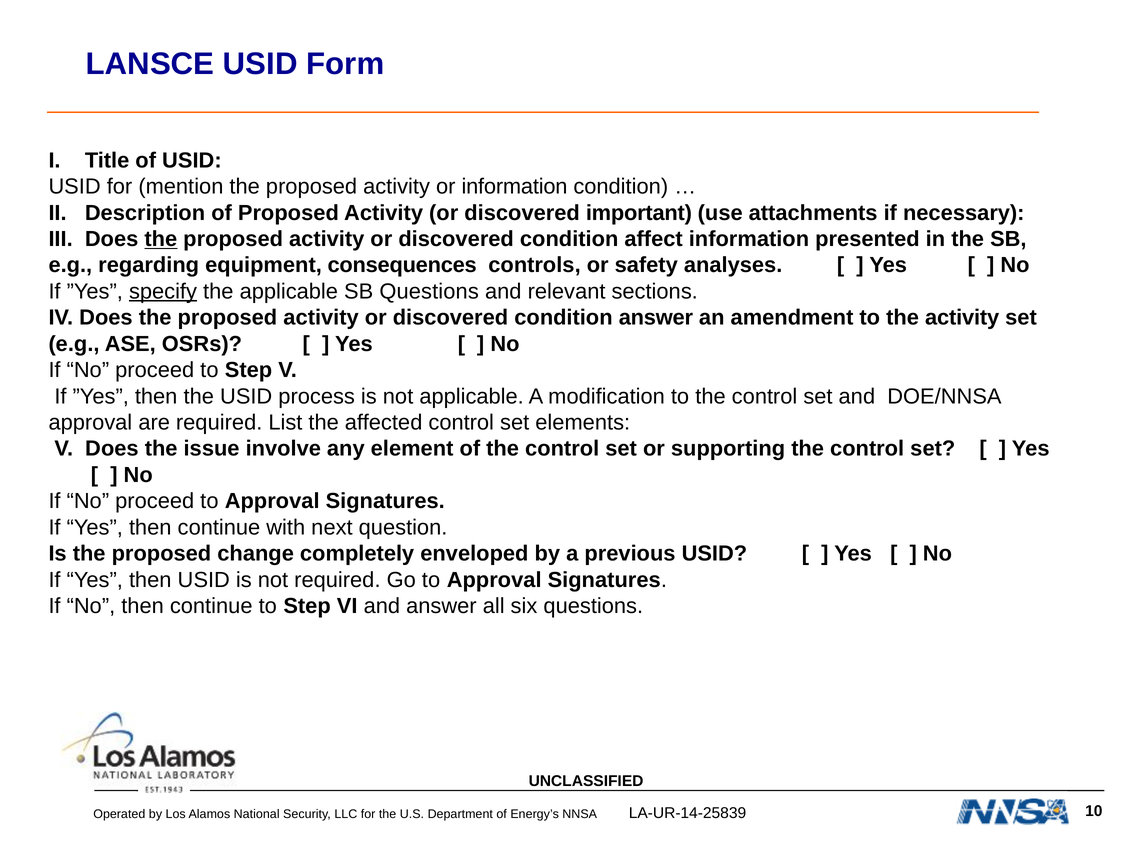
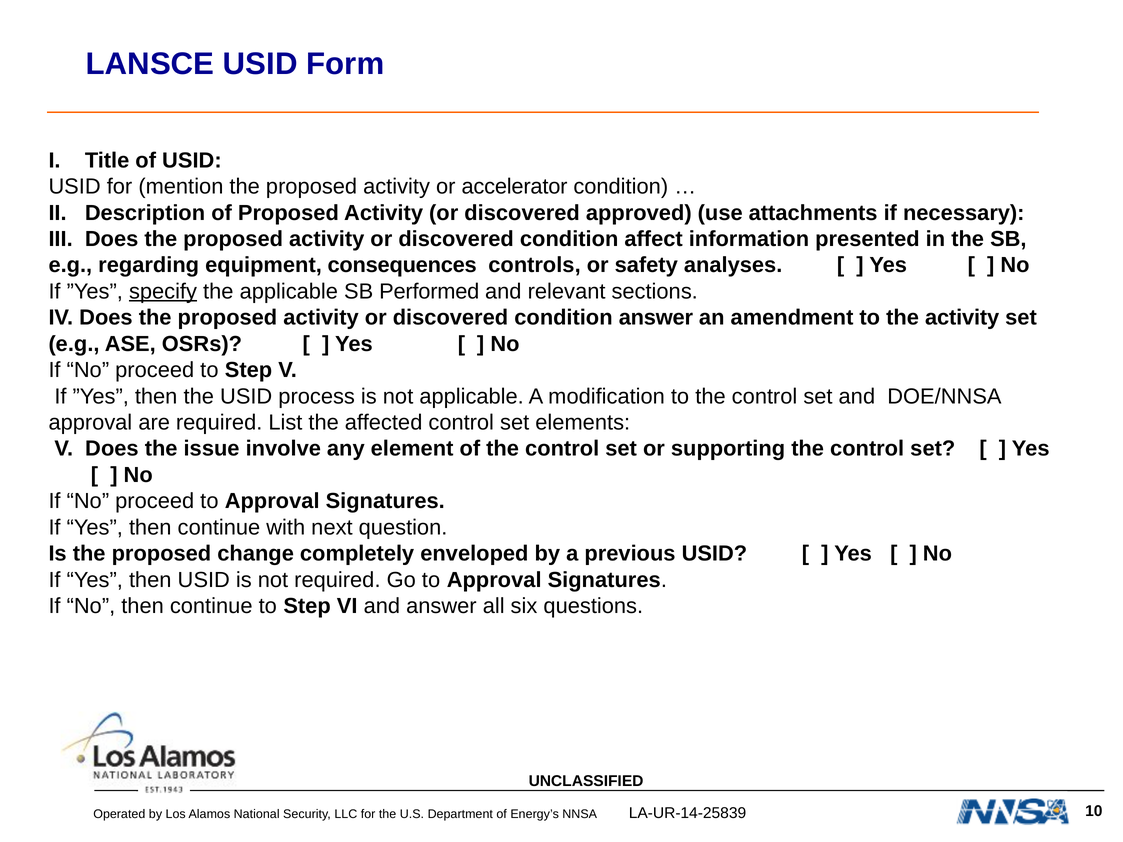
or information: information -> accelerator (515, 187)
important: important -> approved (639, 213)
the underline: present -> none (161, 239)
SB Questions: Questions -> Performed (429, 292)
